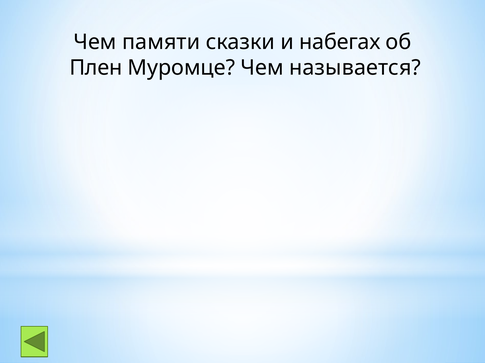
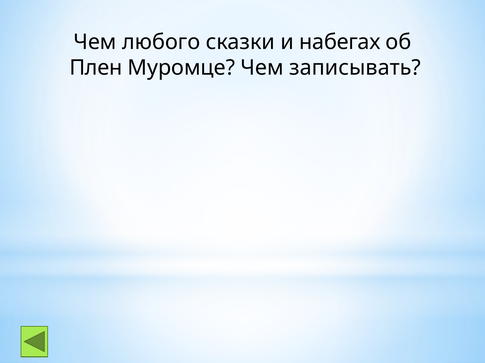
памяти: памяти -> любого (161, 42)
называется: называется -> записывать (355, 68)
